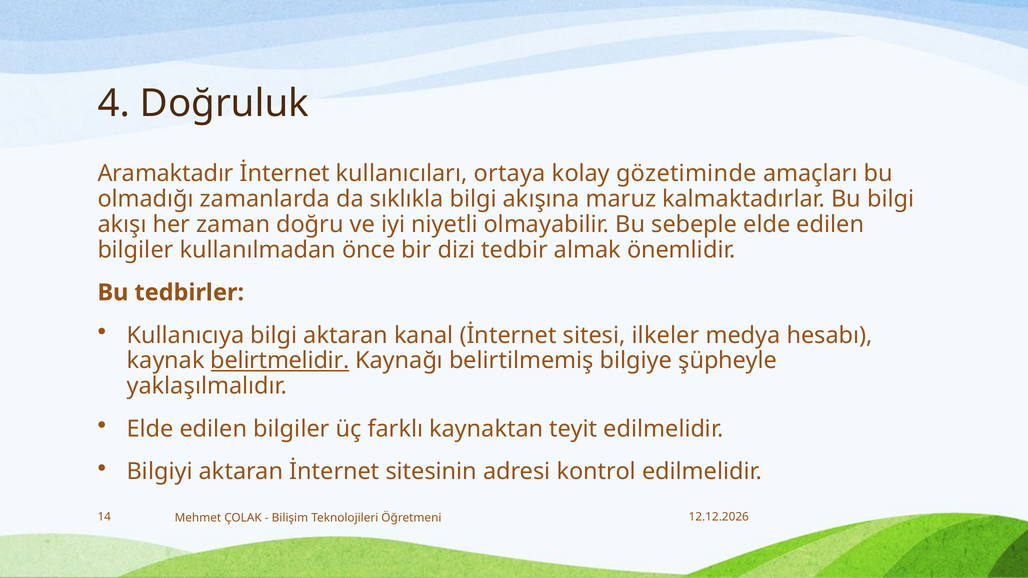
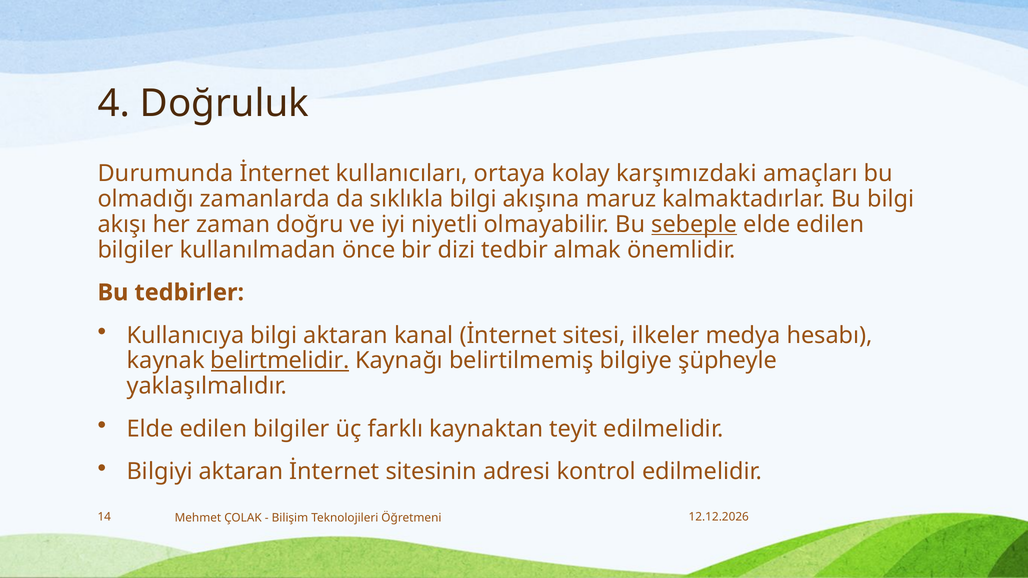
Aramaktadır: Aramaktadır -> Durumunda (165, 174)
gözetiminde: gözetiminde -> karşımızdaki (686, 174)
sebeple underline: none -> present (694, 224)
